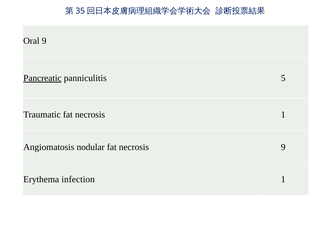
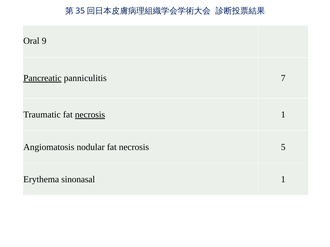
5: 5 -> 7 (283, 78)
necrosis underline: none -> present (90, 115)
necrosis 9: 9 -> 5 (283, 147)
infection: infection -> sinonasal (78, 180)
